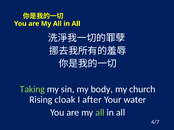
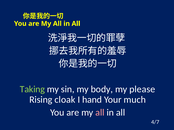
church: church -> please (142, 90)
after: after -> hand (92, 100)
water: water -> much (135, 100)
all colour: light green -> pink (100, 113)
